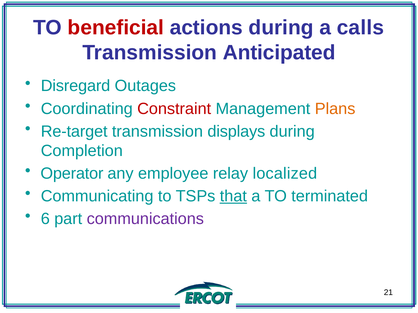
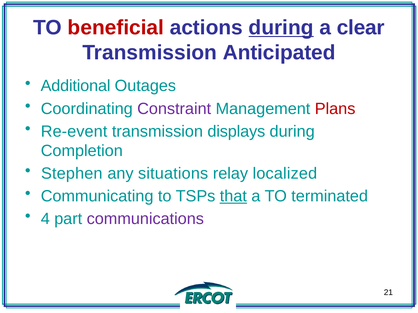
during underline: none -> present (281, 28)
calls: calls -> clear (361, 28)
Disregard: Disregard -> Additional (76, 86)
Constraint colour: red -> purple (174, 109)
Plans colour: orange -> red (335, 109)
Re-target: Re-target -> Re-event (74, 132)
Operator: Operator -> Stephen (72, 174)
employee: employee -> situations (173, 174)
6: 6 -> 4 (45, 219)
